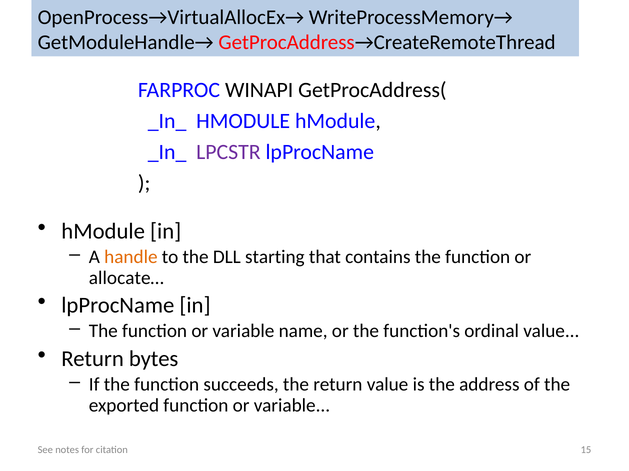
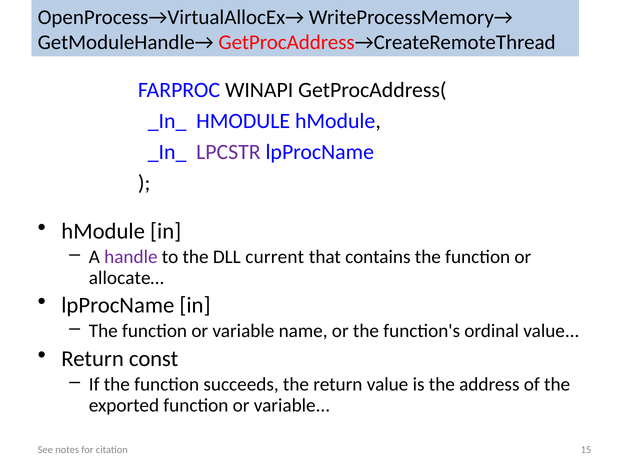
handle colour: orange -> purple (131, 257)
starting: starting -> current (275, 257)
bytes: bytes -> const (154, 359)
